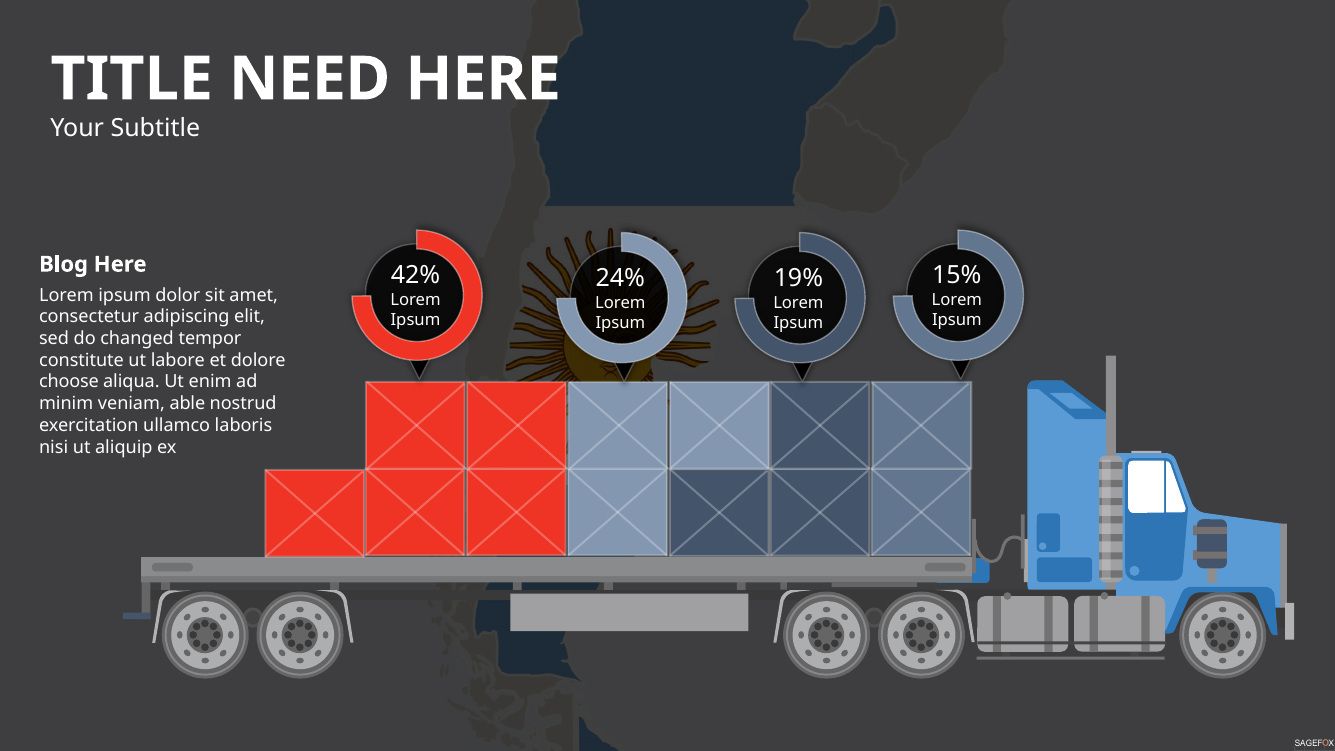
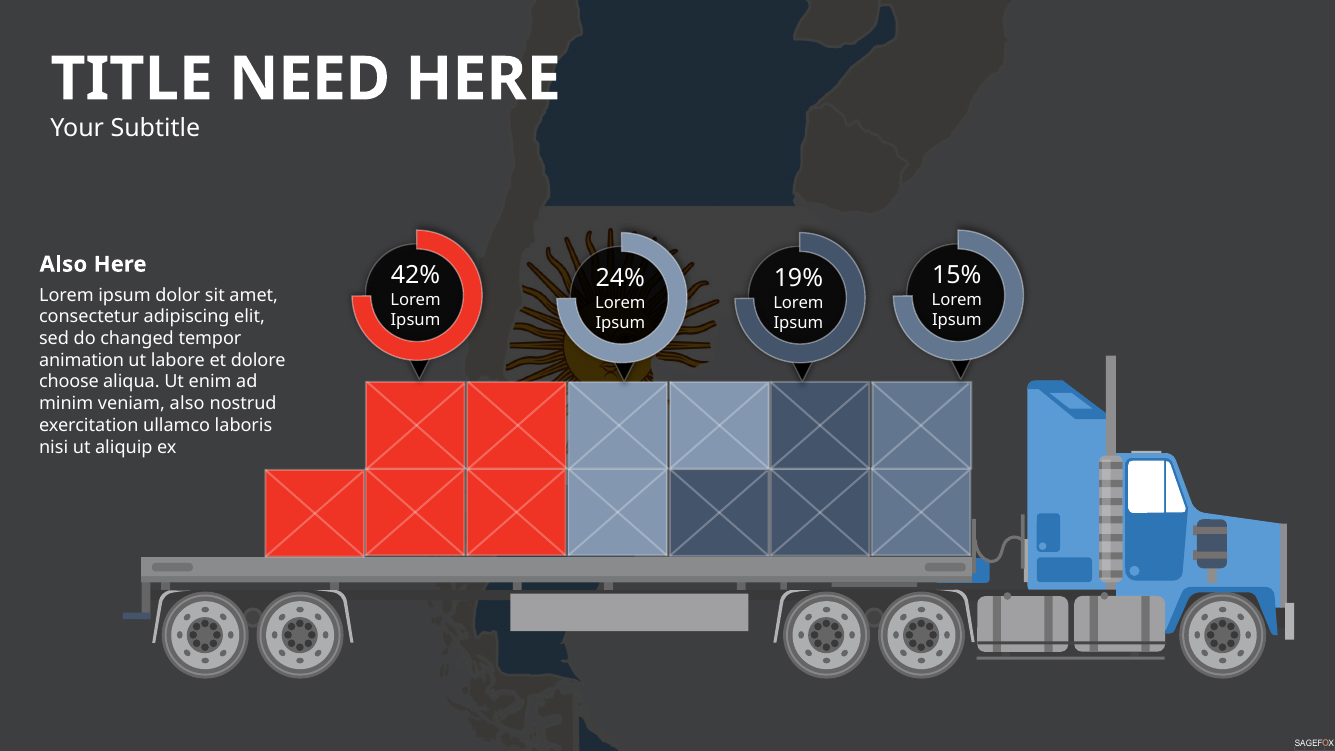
Blog: Blog -> Also (63, 264)
constitute: constitute -> animation (82, 360)
veniam able: able -> also (187, 404)
